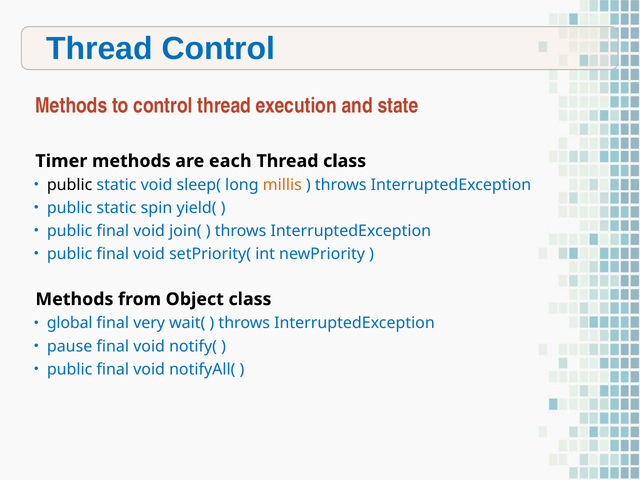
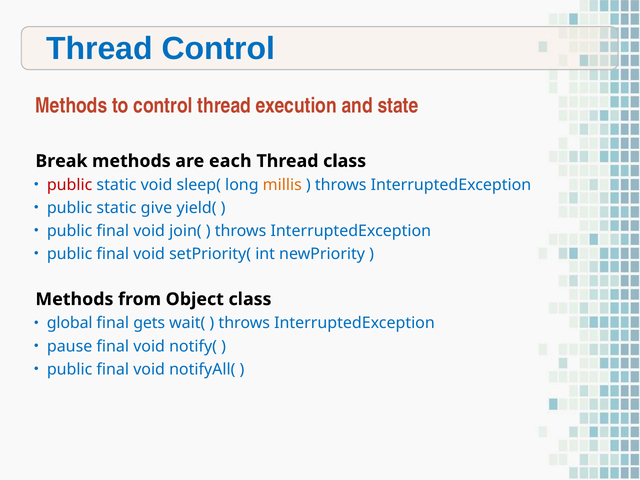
Timer: Timer -> Break (61, 161)
public colour: black -> red (70, 185)
spin: spin -> give (156, 208)
very: very -> gets (149, 323)
